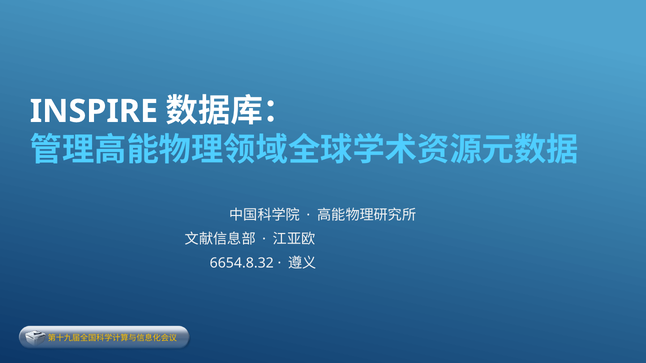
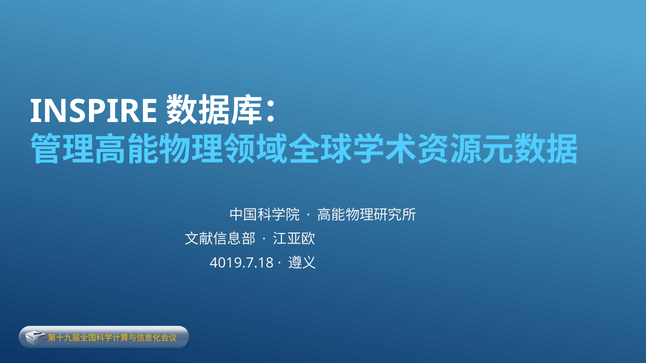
6654.8.32: 6654.8.32 -> 4019.7.18 (242, 263)
